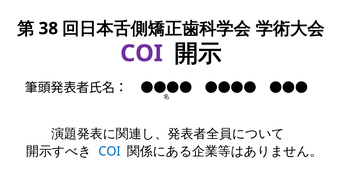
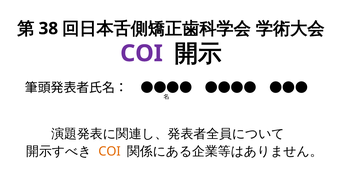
COI colour: blue -> orange (110, 151)
